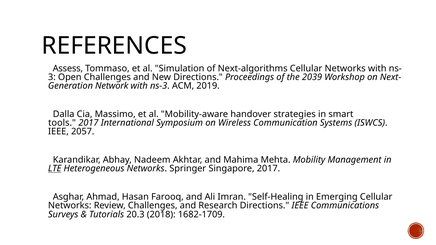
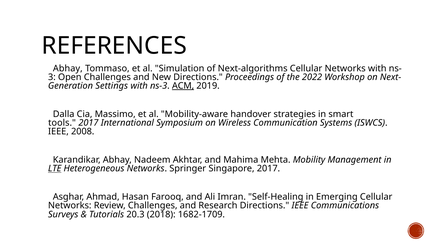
Assess: Assess -> Abhay (68, 68)
2039: 2039 -> 2022 (312, 77)
Network: Network -> Settings (112, 86)
ACM underline: none -> present (183, 86)
2057: 2057 -> 2008 (83, 132)
